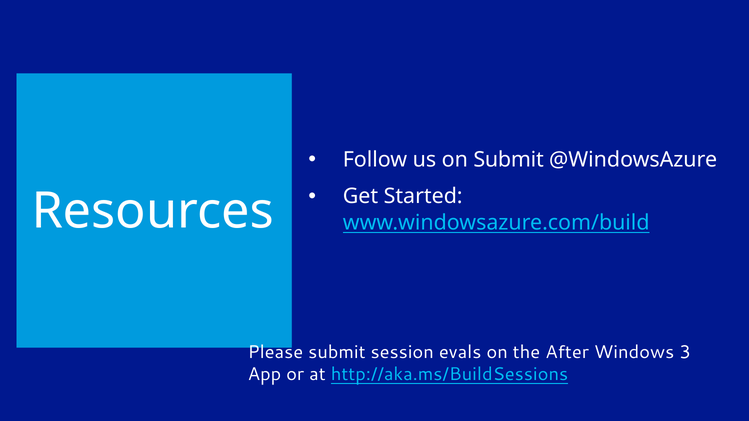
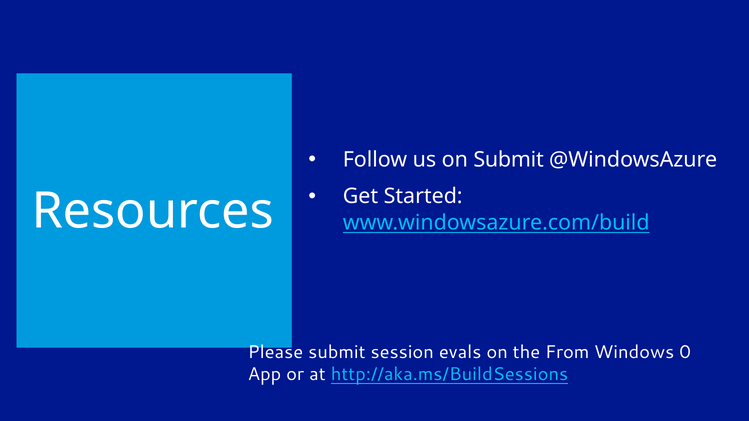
After: After -> From (567, 352)
3: 3 -> 0 (685, 352)
